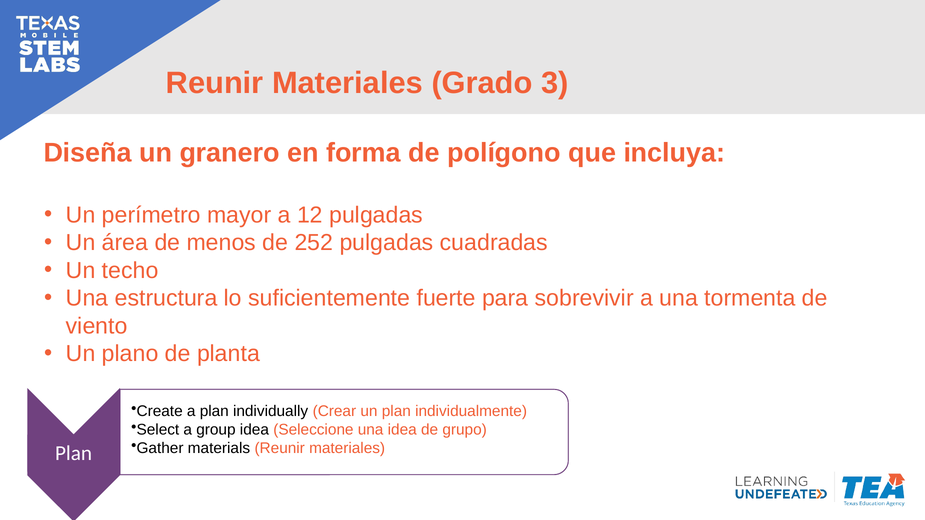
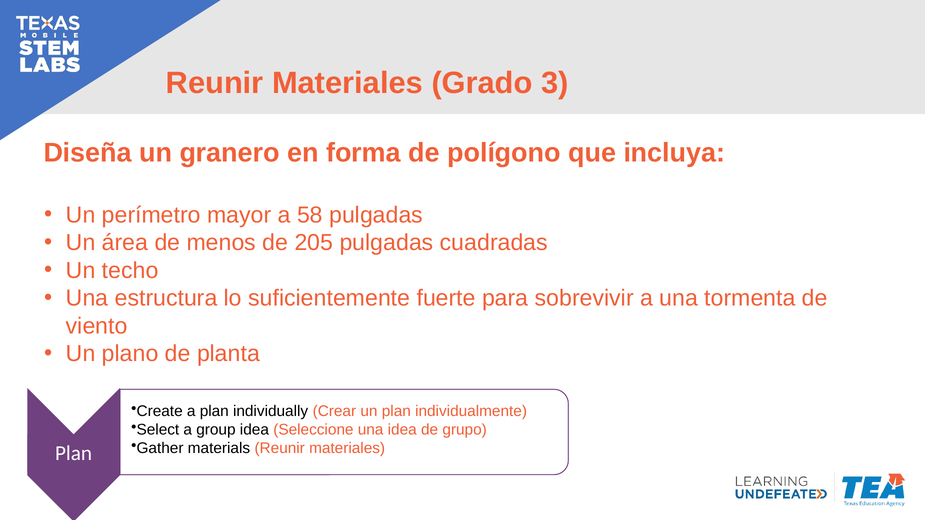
12: 12 -> 58 (310, 215)
252: 252 -> 205 (314, 243)
